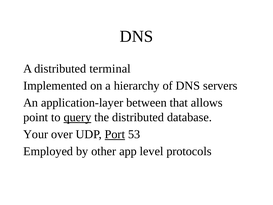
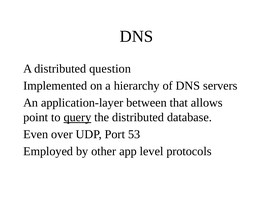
terminal: terminal -> question (110, 69)
Your: Your -> Even (36, 134)
Port underline: present -> none (115, 134)
